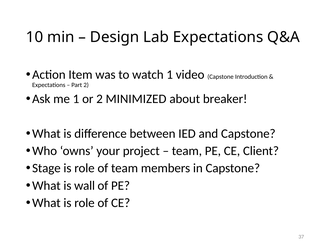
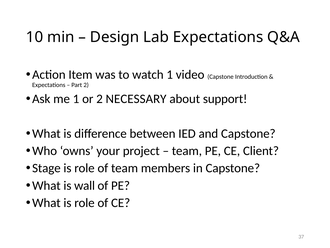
MINIMIZED: MINIMIZED -> NECESSARY (136, 99)
breaker: breaker -> support (225, 99)
